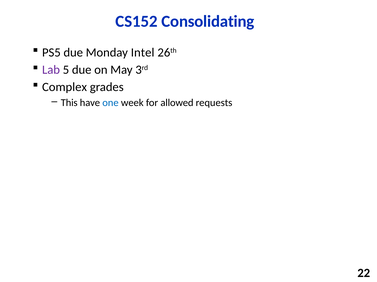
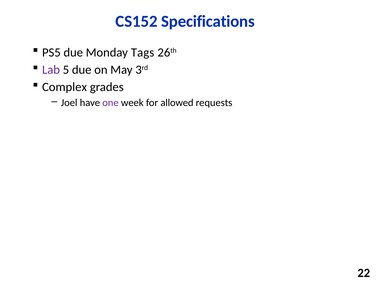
Consolidating: Consolidating -> Specifications (208, 21)
Intel: Intel -> Tags (143, 53)
This: This -> Joel (69, 103)
one colour: blue -> purple (110, 103)
